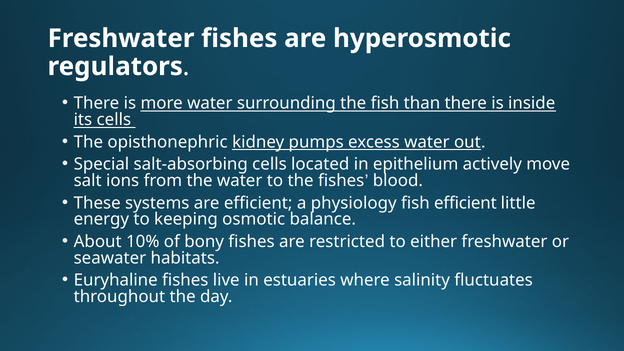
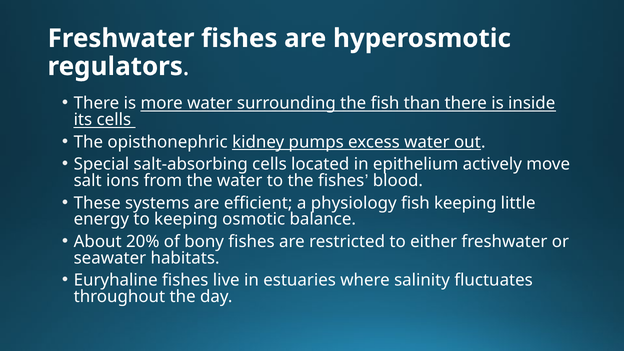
fish efficient: efficient -> keeping (465, 203)
10%: 10% -> 20% (143, 242)
